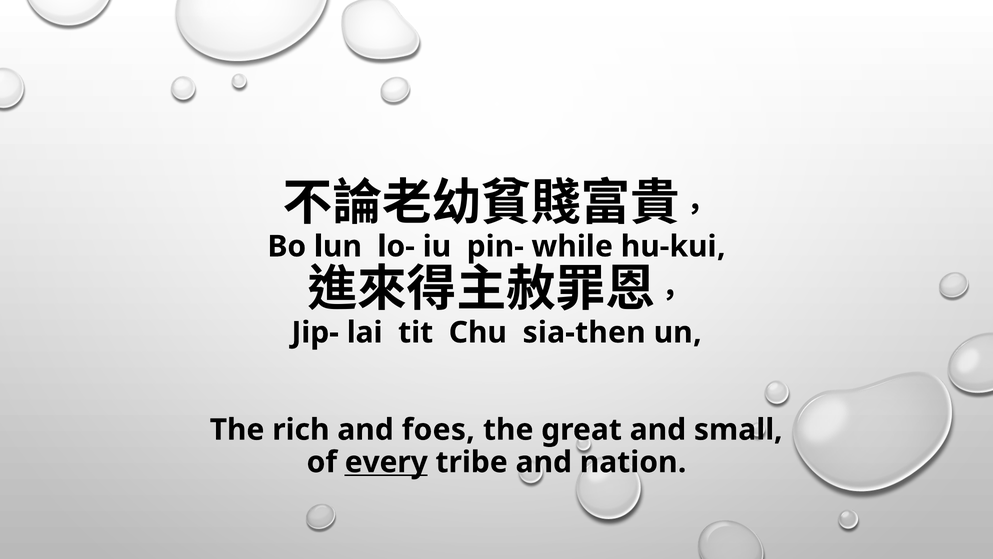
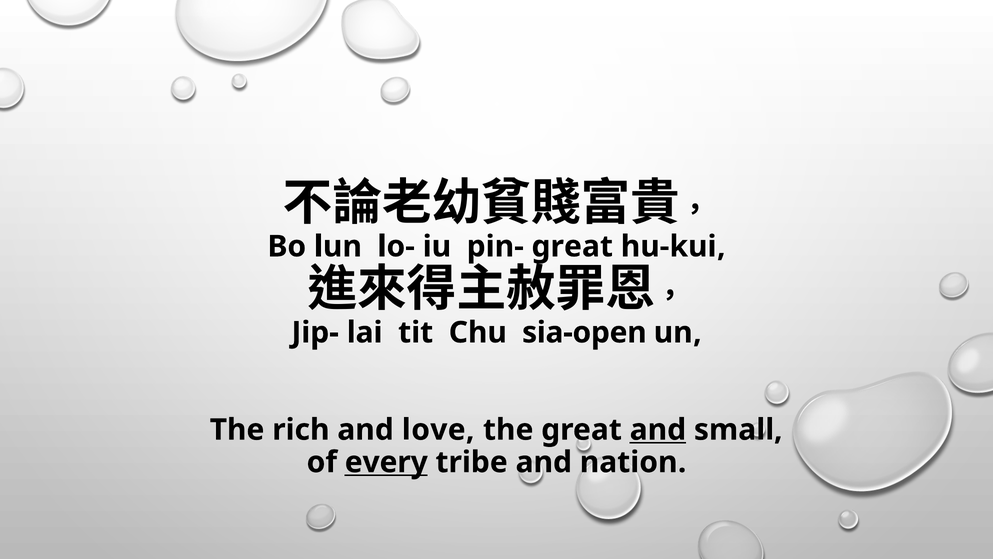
pin- while: while -> great (572, 246)
sia-then: sia-then -> sia-open (584, 332)
foes: foes -> love (438, 429)
and underline: none -> present (658, 429)
